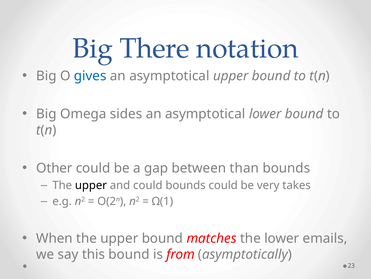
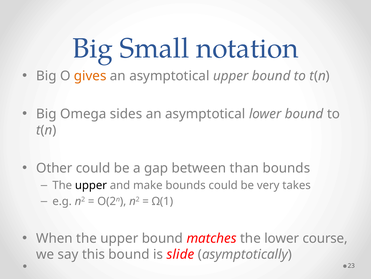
There: There -> Small (154, 48)
gives colour: blue -> orange (90, 76)
and could: could -> make (148, 185)
emails: emails -> course (325, 238)
from: from -> slide (180, 254)
